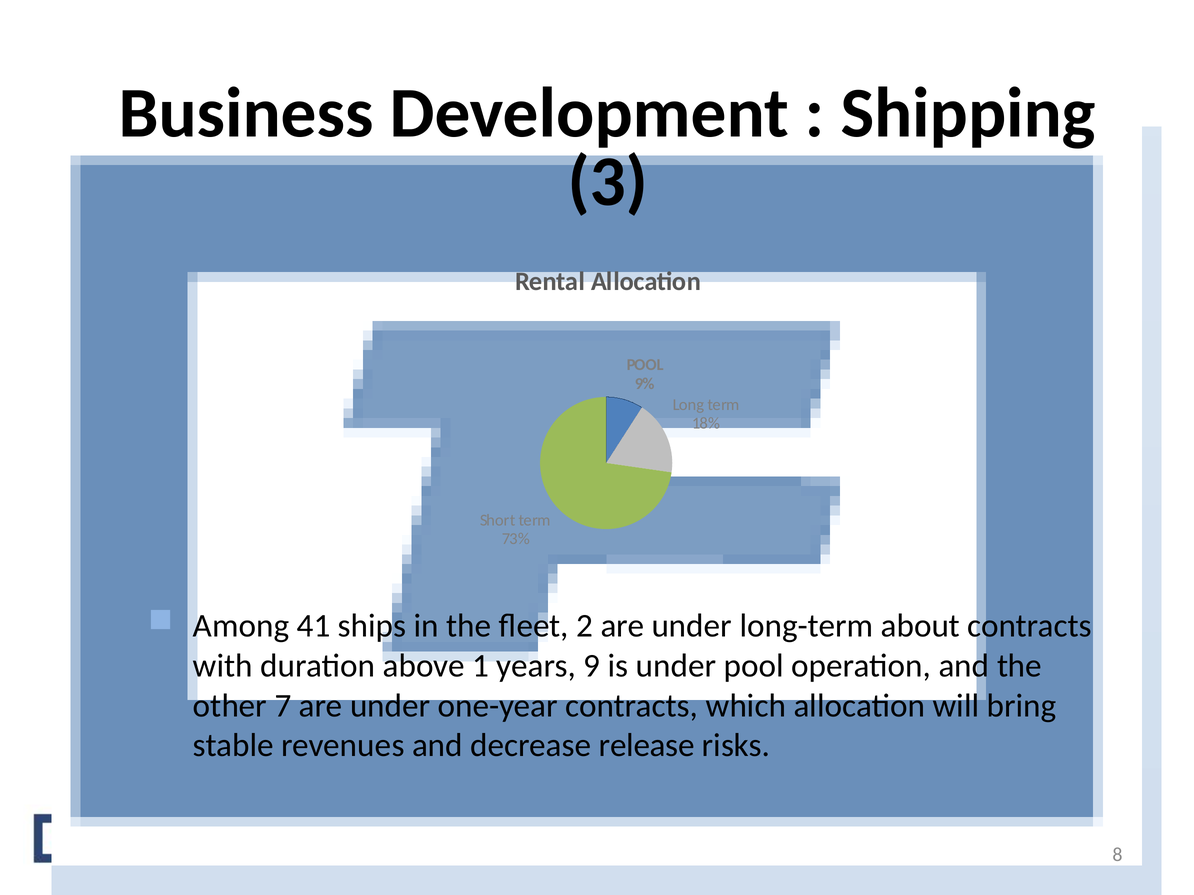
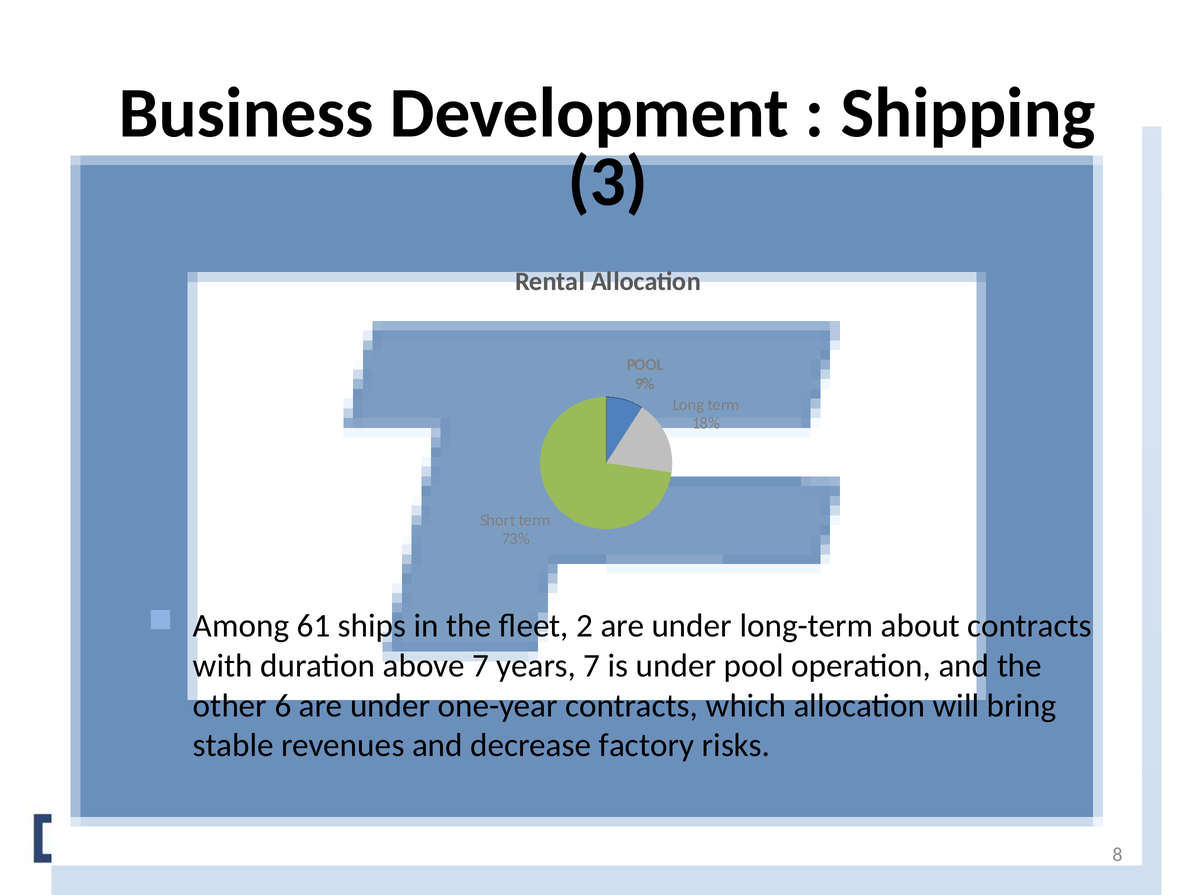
41: 41 -> 61 (314, 626)
above 1: 1 -> 7 (481, 666)
years 9: 9 -> 7 (592, 666)
7: 7 -> 6 (283, 706)
release: release -> factory (647, 746)
